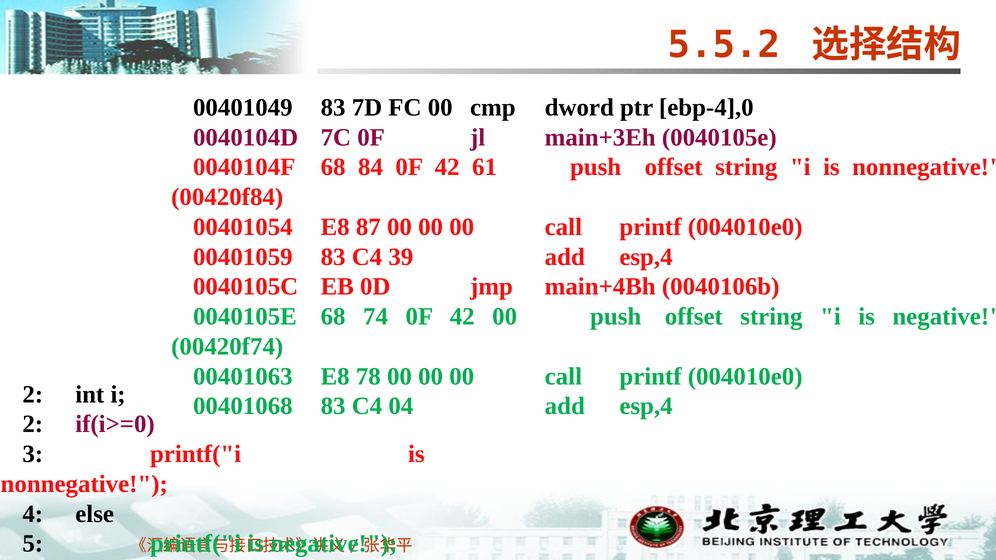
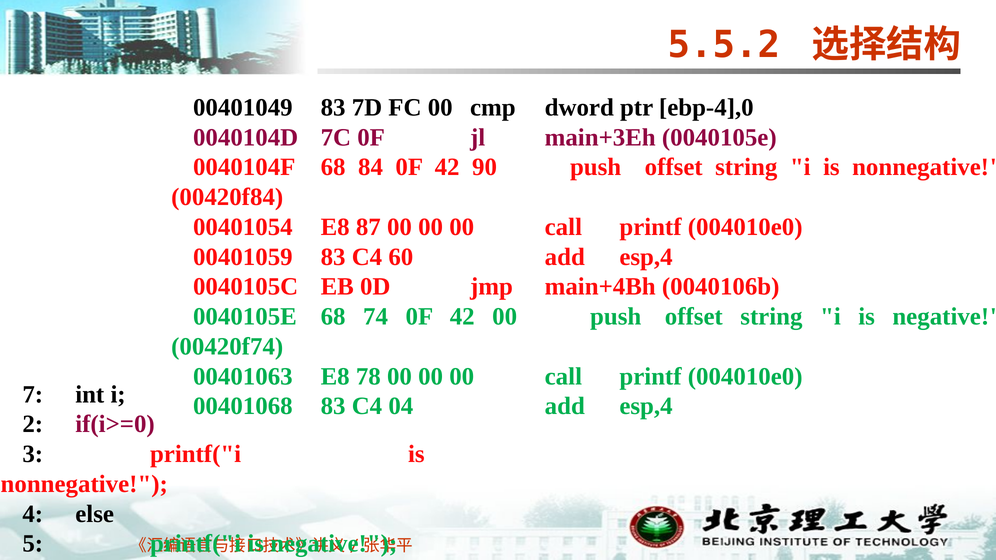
61: 61 -> 90 (485, 167)
39: 39 -> 60 (401, 257)
2: 2 -> 7 (33, 395)
